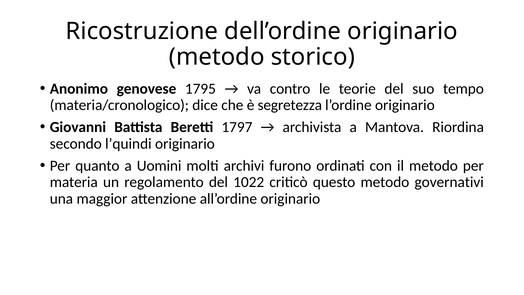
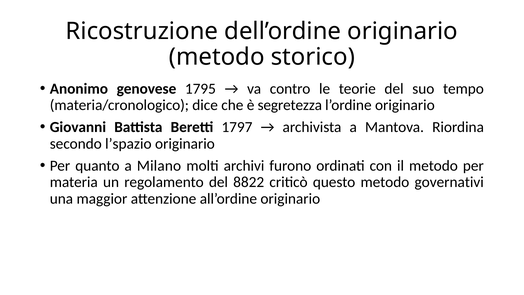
l’quindi: l’quindi -> l’spazio (128, 144)
Uomini: Uomini -> Milano (159, 166)
1022: 1022 -> 8822 (249, 182)
